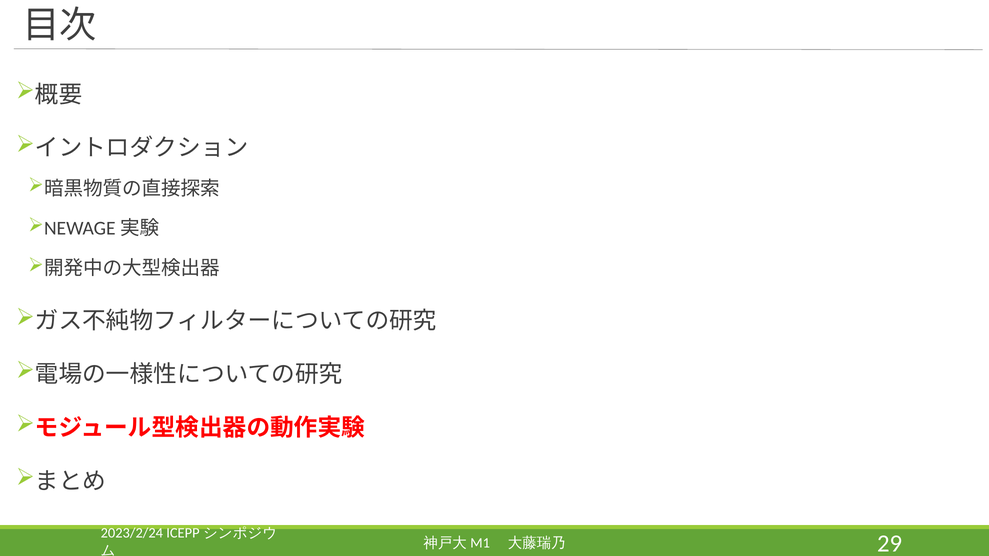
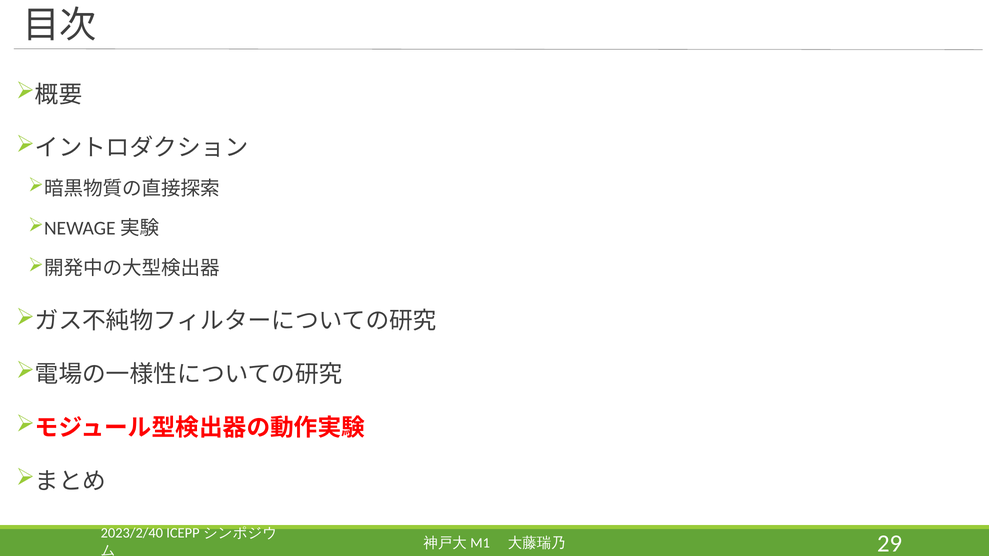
2023/2/24: 2023/2/24 -> 2023/2/40 (132, 533)
